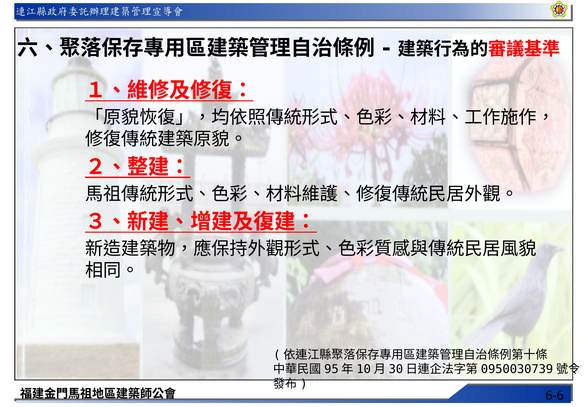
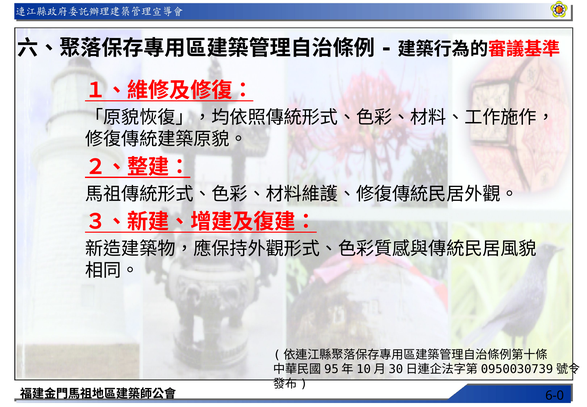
6-6: 6-6 -> 6-0 (555, 395)
